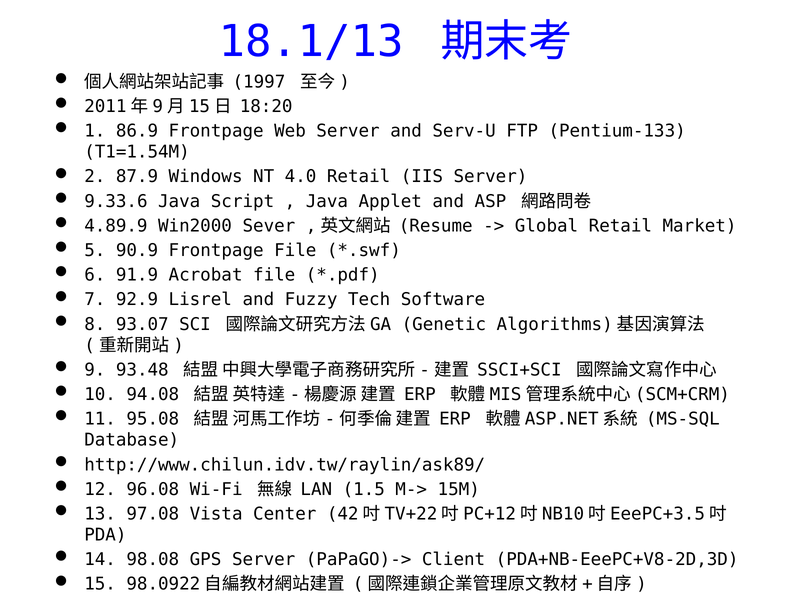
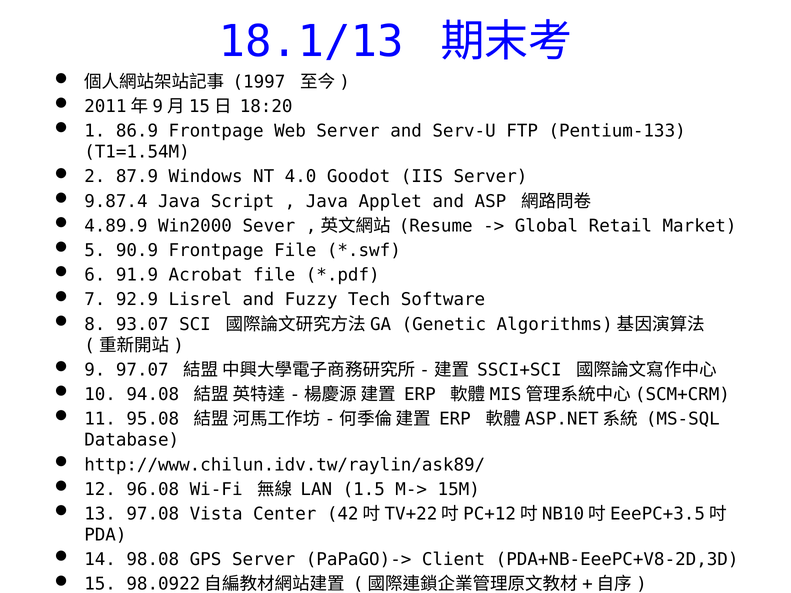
4.0 Retail: Retail -> Goodot (359, 177)
9.33.6: 9.33.6 -> 9.87.4 (116, 201)
93.48: 93.48 -> 97.07 (142, 370)
